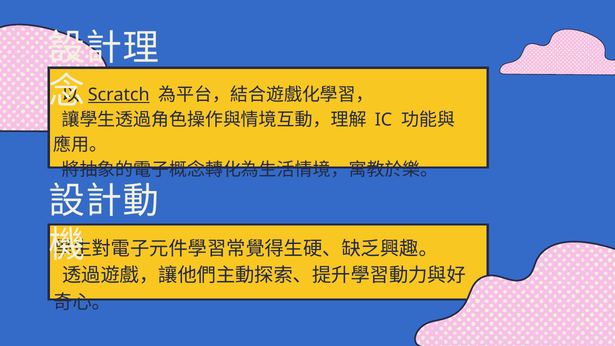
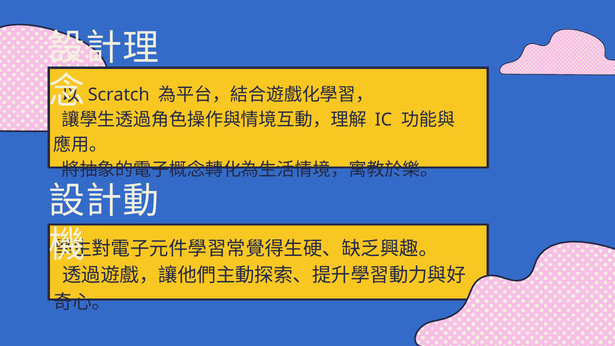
Scratch underline: present -> none (119, 95)
